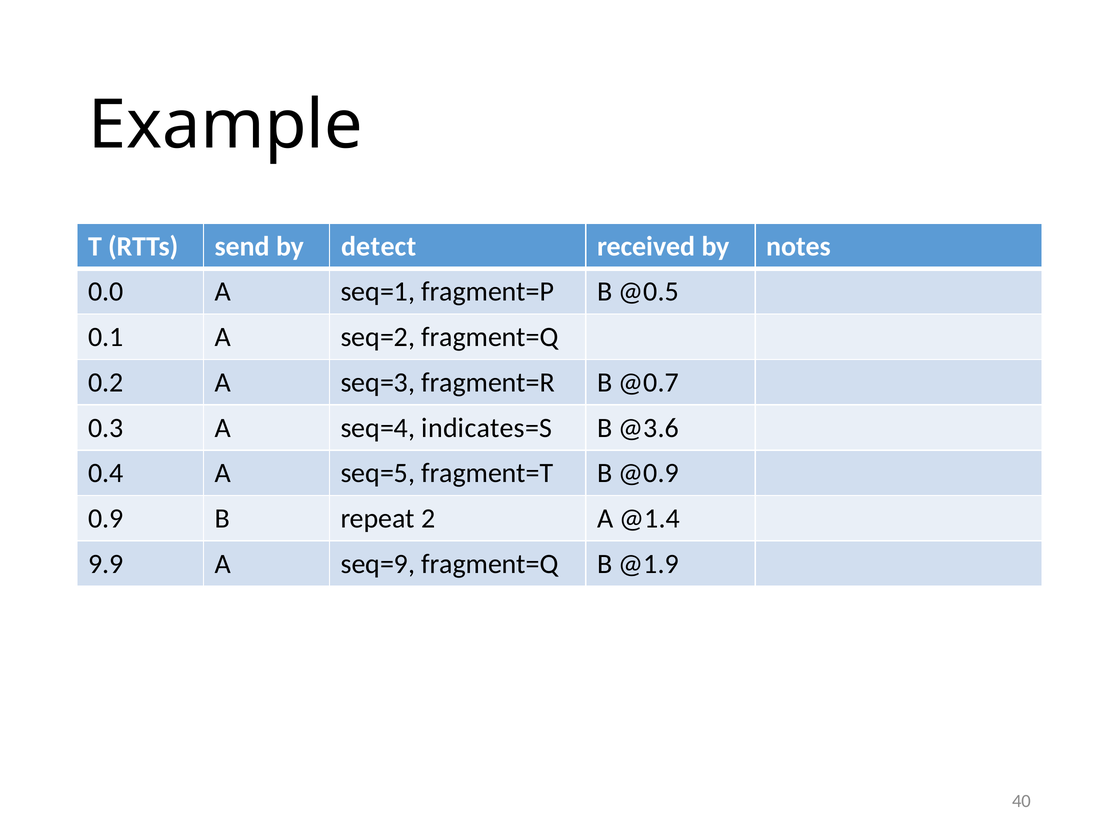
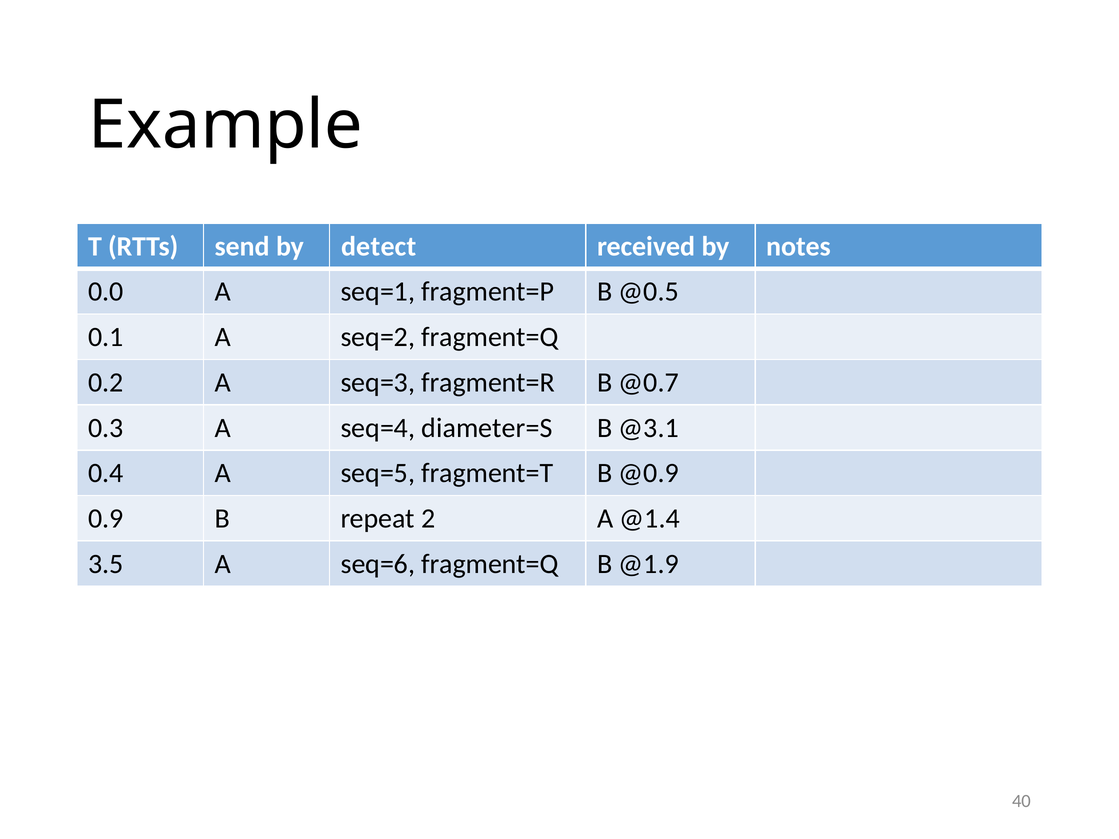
indicates=S: indicates=S -> diameter=S (487, 428)
@3.6: @3.6 -> @3.1 (649, 428)
9.9: 9.9 -> 3.5 (106, 564)
seq=9: seq=9 -> seq=6 (378, 564)
